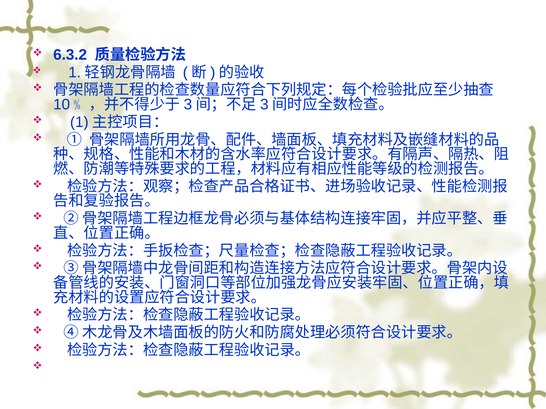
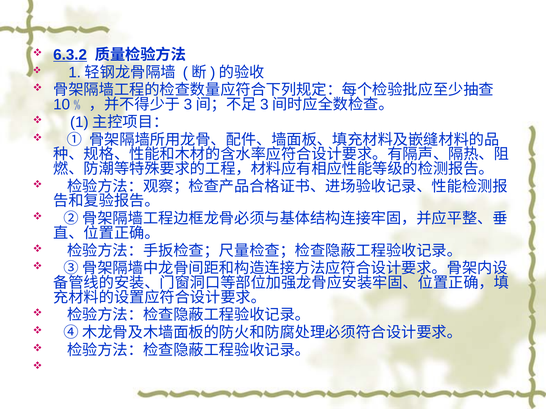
6.3.2 underline: none -> present (70, 55)
